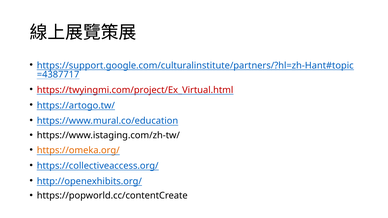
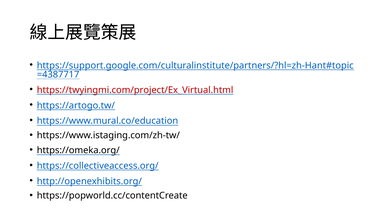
https://omeka.org/ colour: orange -> black (78, 151)
